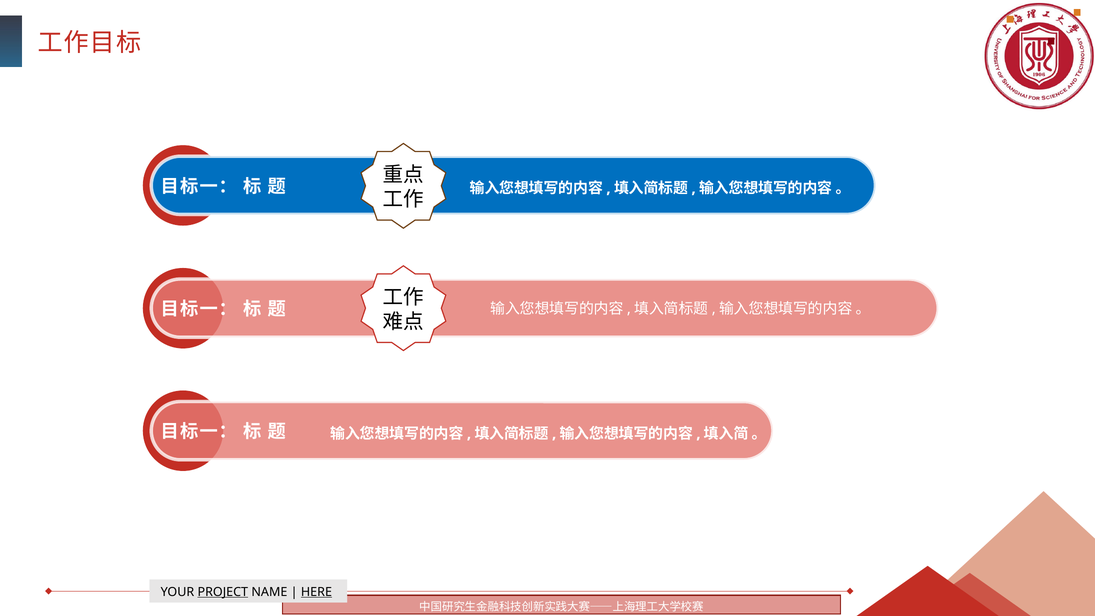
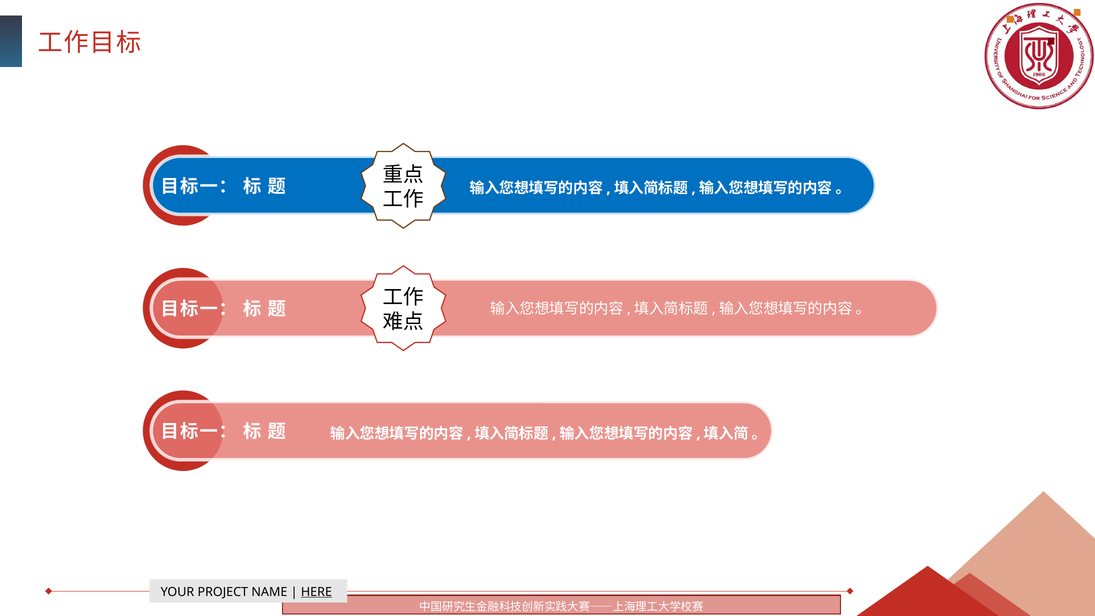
PROJECT underline: present -> none (223, 592)
